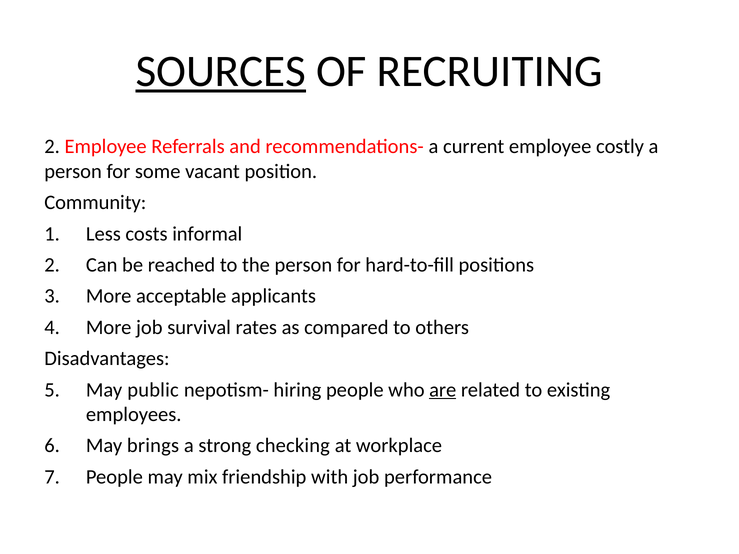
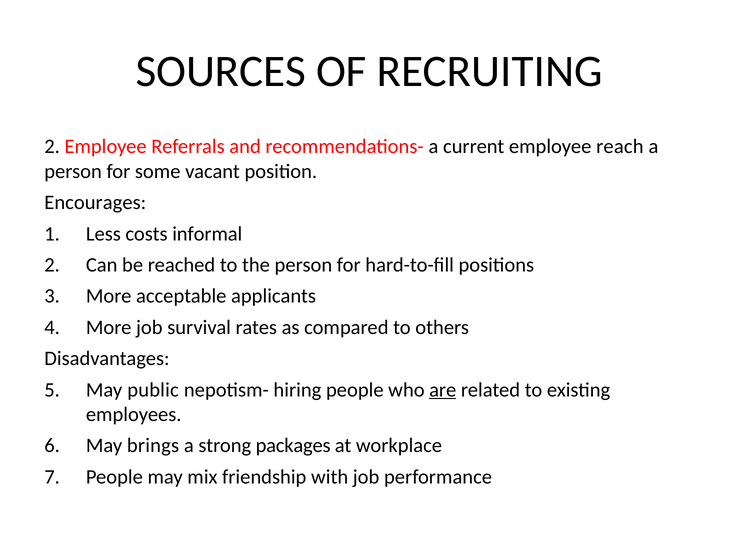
SOURCES underline: present -> none (221, 72)
costly: costly -> reach (620, 147)
Community: Community -> Encourages (95, 203)
checking: checking -> packages (293, 446)
